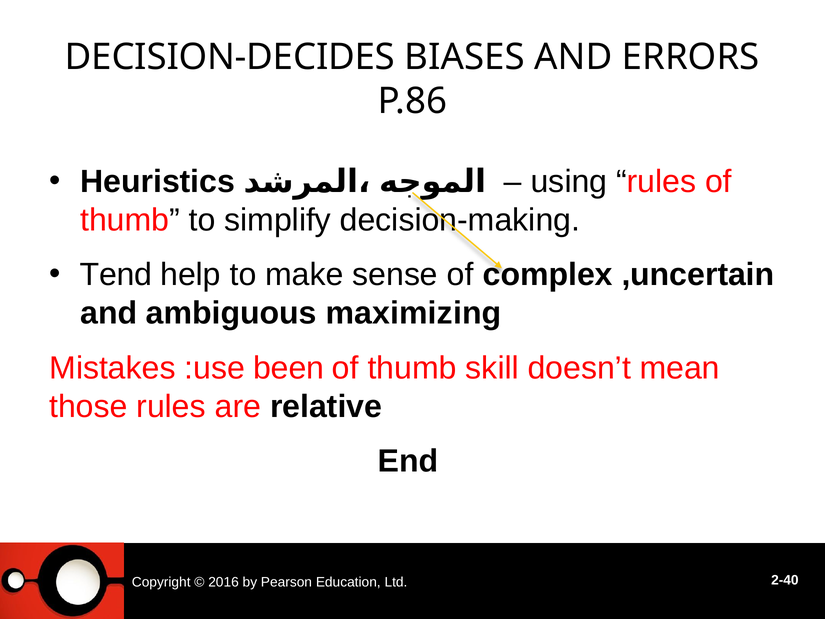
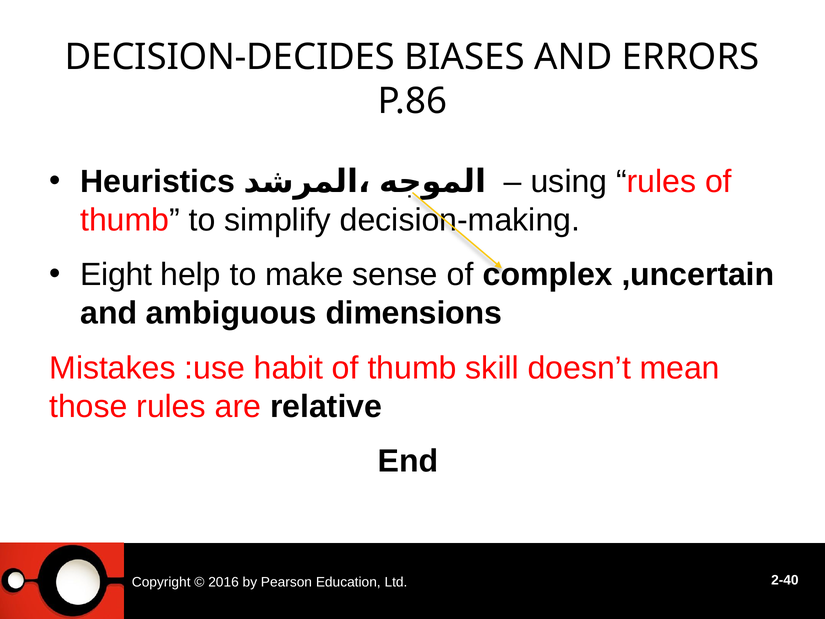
Tend: Tend -> Eight (116, 275)
maximizing: maximizing -> dimensions (414, 313)
been: been -> habit (289, 368)
